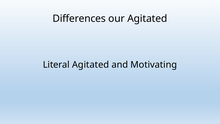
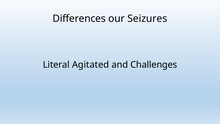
our Agitated: Agitated -> Seizures (147, 18)
Motivating: Motivating -> Challenges (154, 65)
